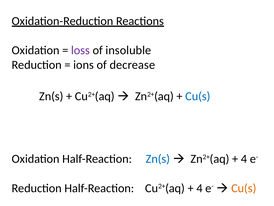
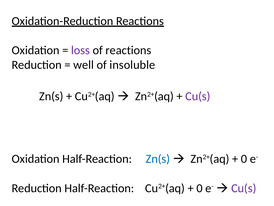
of insoluble: insoluble -> reactions (128, 50)
ions: ions -> well (84, 65)
decrease: decrease -> insoluble (132, 65)
Cu(s colour: blue -> purple (198, 96)
4: 4 -> 0 (244, 159)
4: 4 -> 0 (199, 188)
Cu(s colour: orange -> purple (244, 188)
